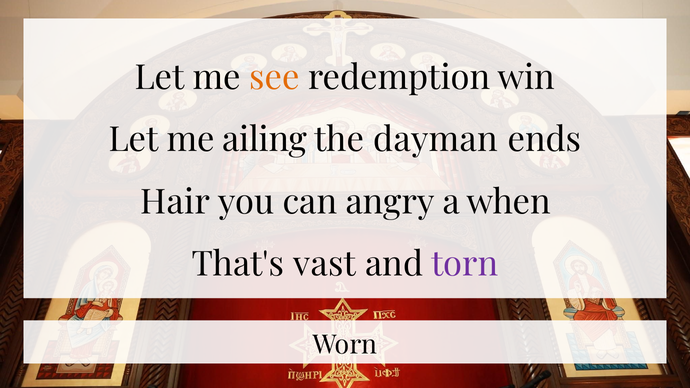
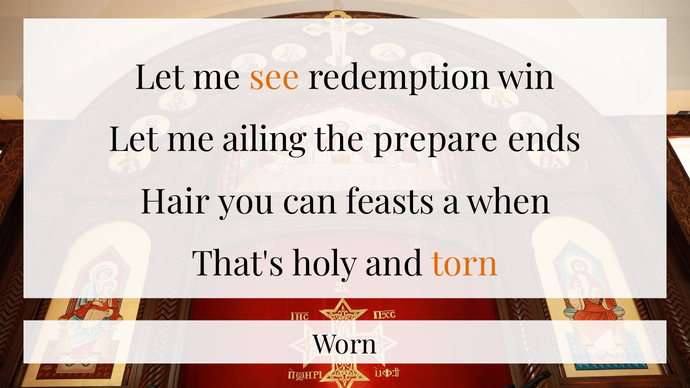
dayman: dayman -> prepare (436, 140)
angry: angry -> feasts (390, 202)
vast: vast -> holy (325, 264)
torn colour: purple -> orange (465, 264)
